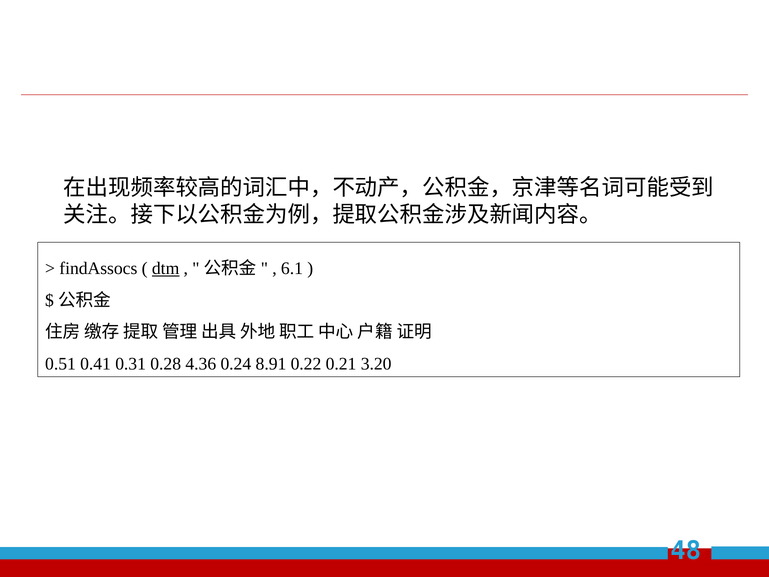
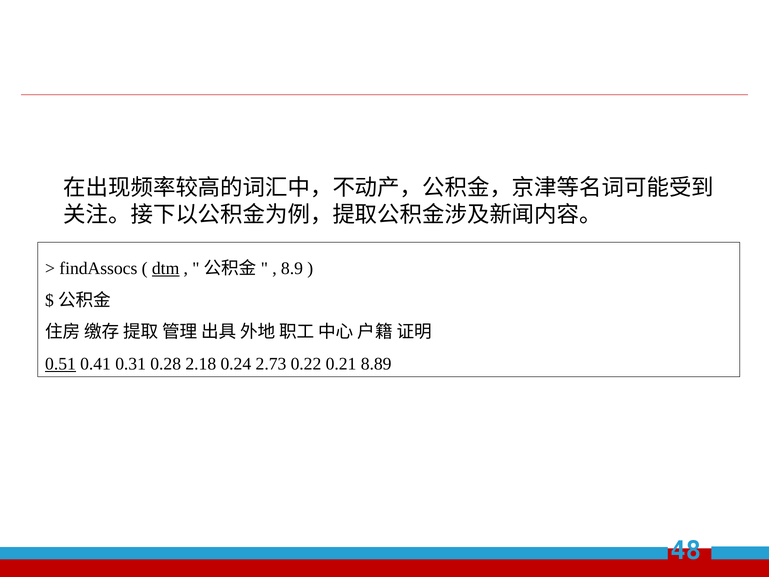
6.1: 6.1 -> 8.9 (292, 268)
0.51 underline: none -> present (60, 364)
4.36: 4.36 -> 2.18 (201, 364)
8.91: 8.91 -> 2.73 (271, 364)
3.20: 3.20 -> 8.89 (376, 364)
